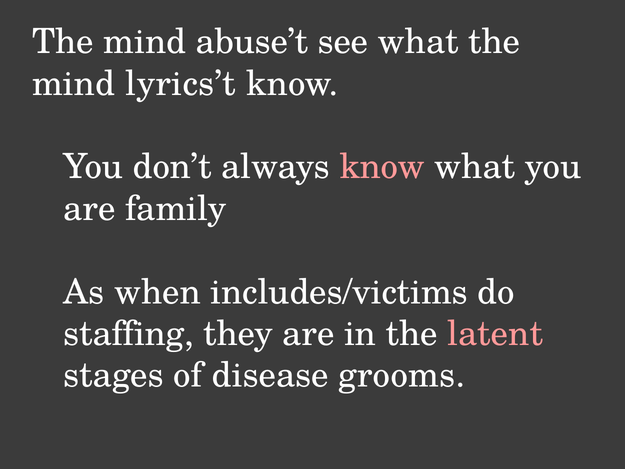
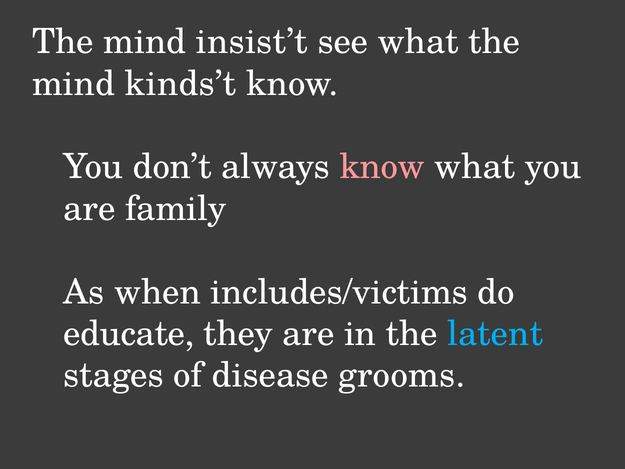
abuse’t: abuse’t -> insist’t (252, 42)
lyrics’t: lyrics’t -> kinds’t (181, 84)
staffing: staffing -> educate (129, 334)
latent colour: pink -> light blue (495, 334)
